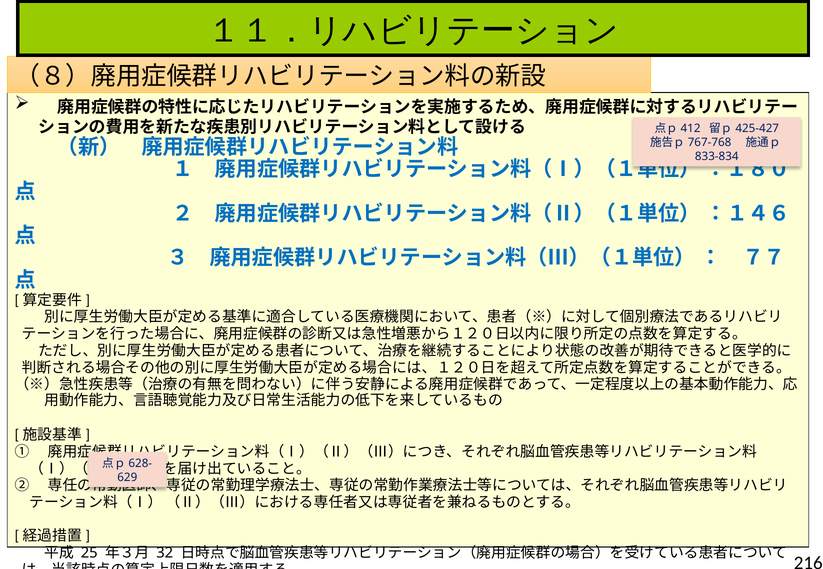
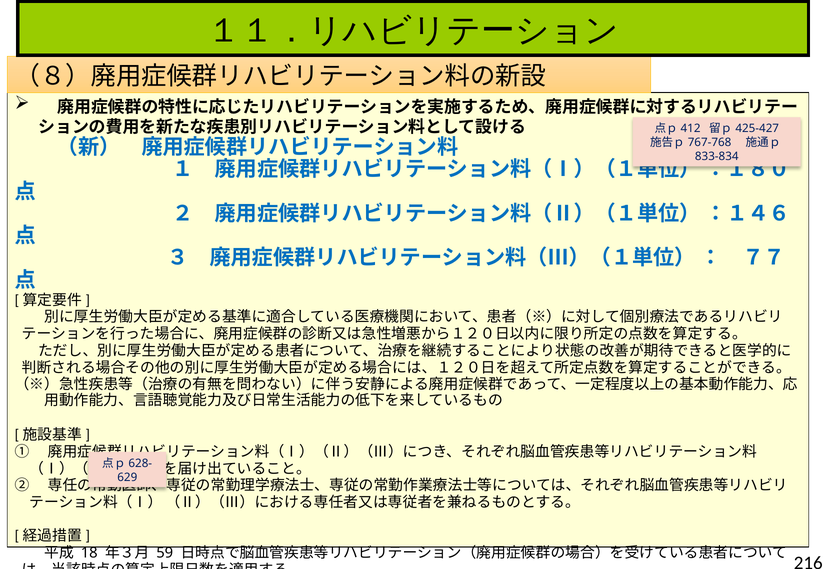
25: 25 -> 18 (89, 554)
32: 32 -> 59 (165, 554)
